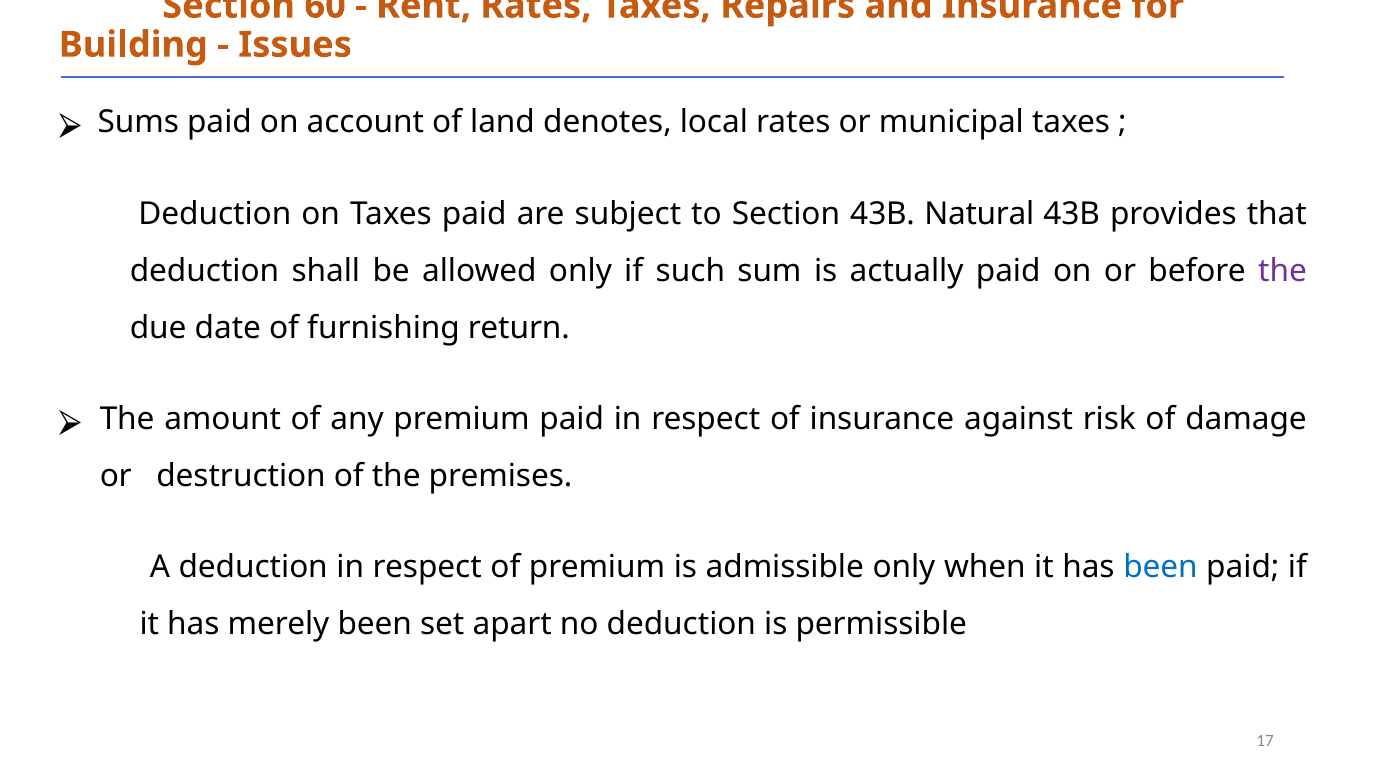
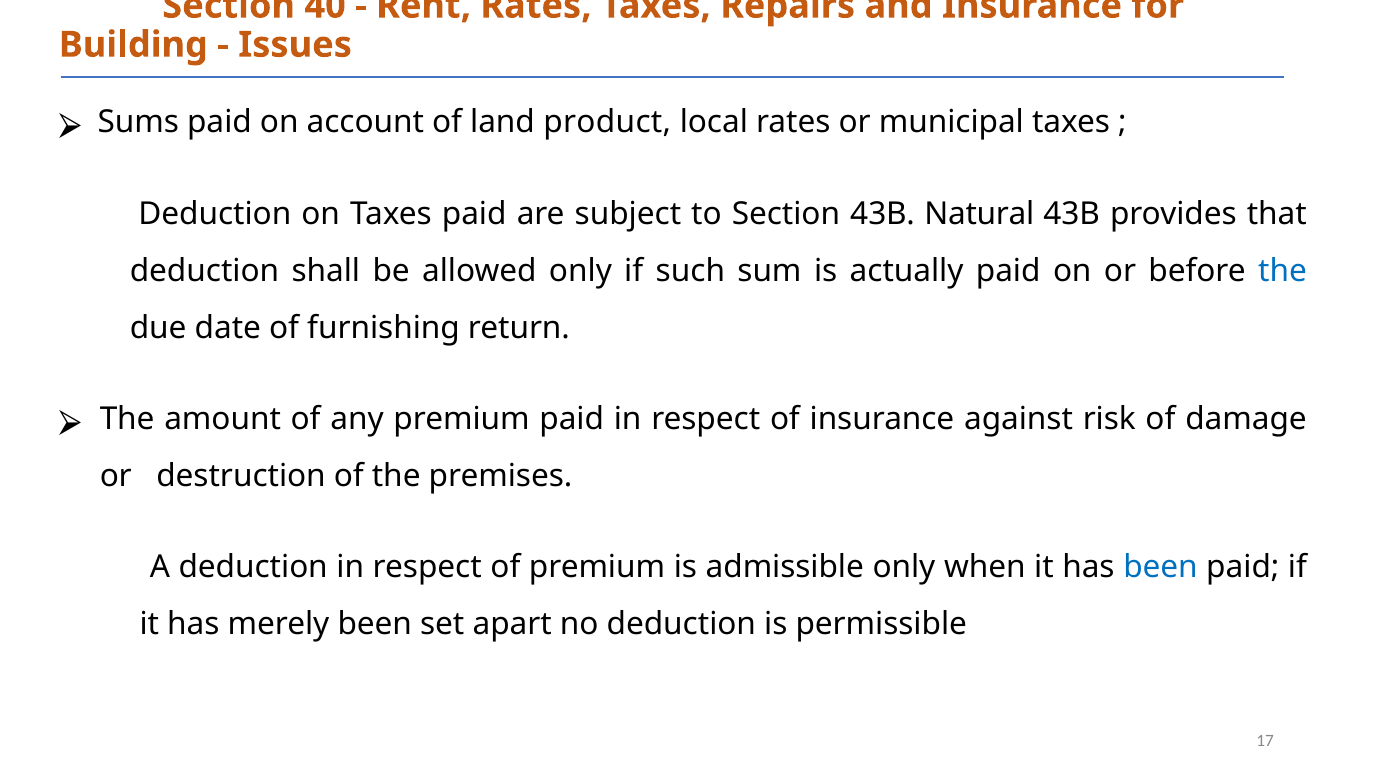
60: 60 -> 40 (325, 6)
denotes: denotes -> product (607, 123)
the colour: purple -> blue (1283, 271)
